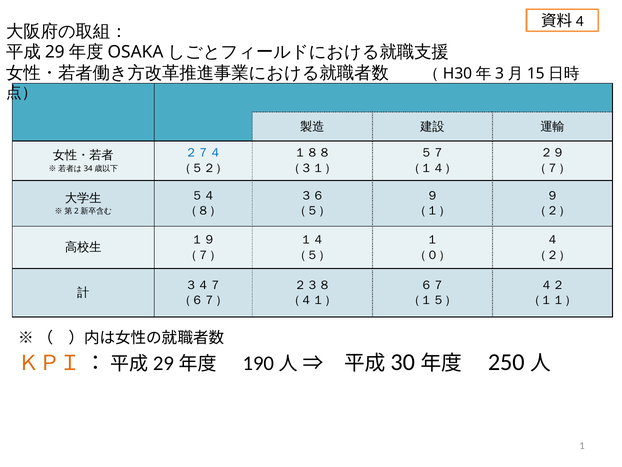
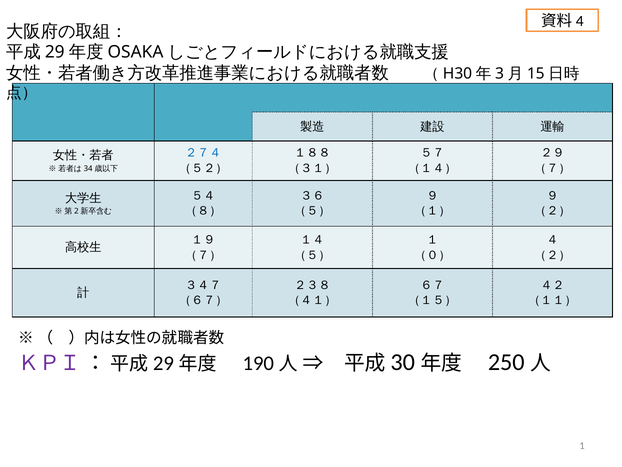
ＫＰＩ colour: orange -> purple (49, 363)
